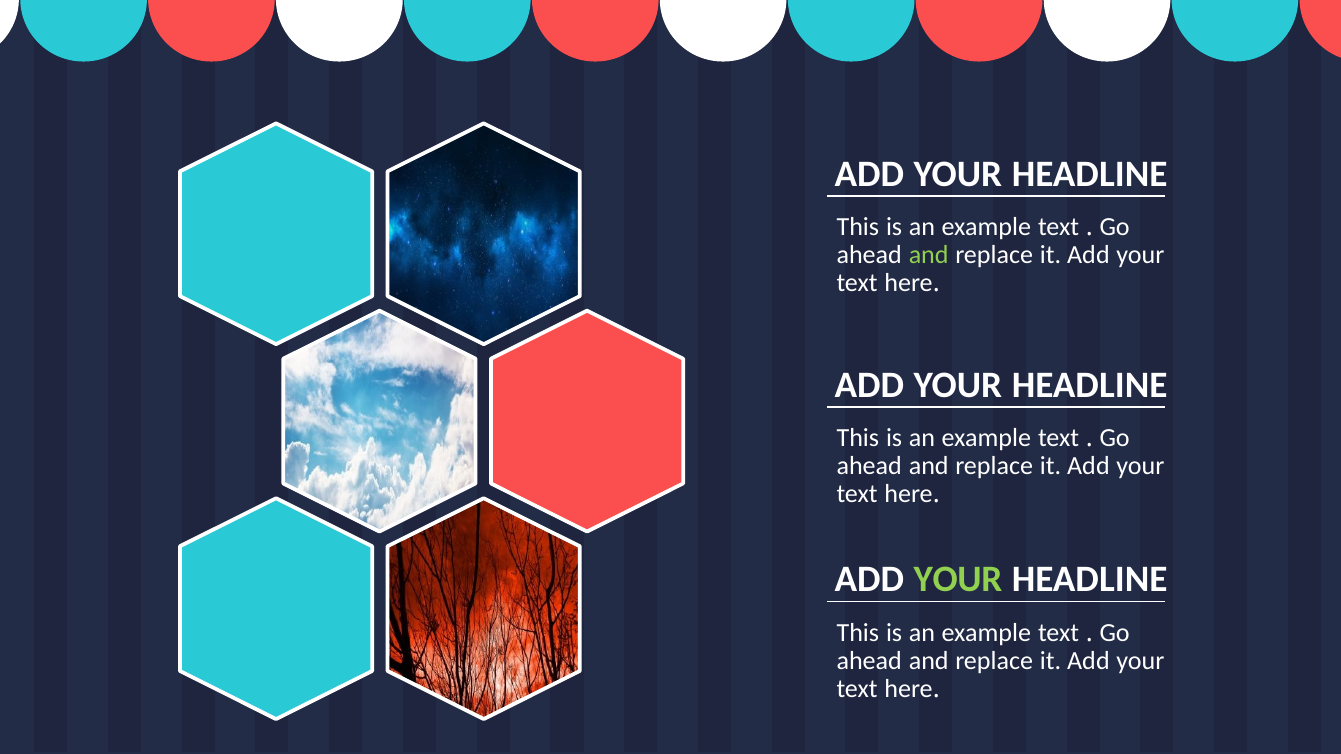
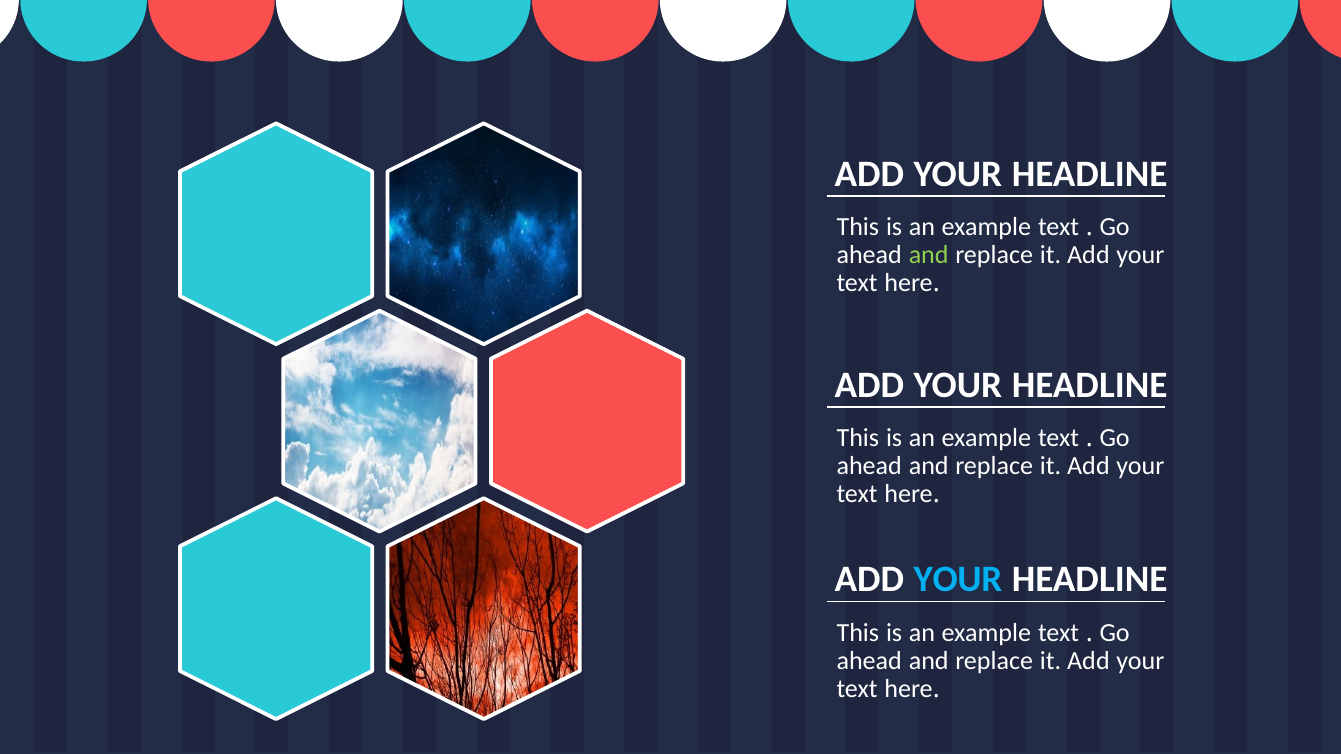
YOUR colour: light green -> light blue (958, 580)
